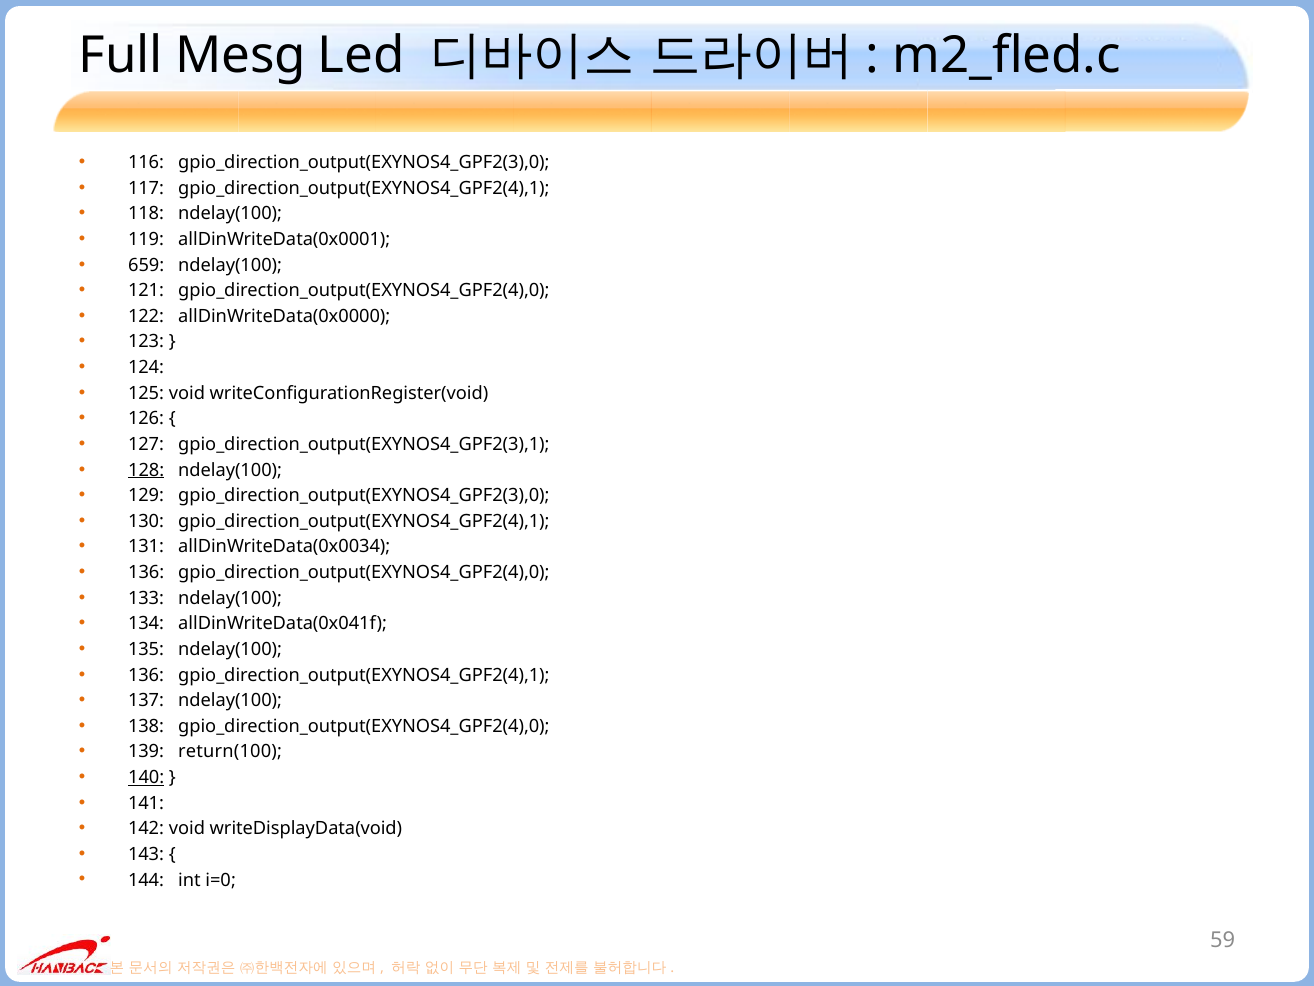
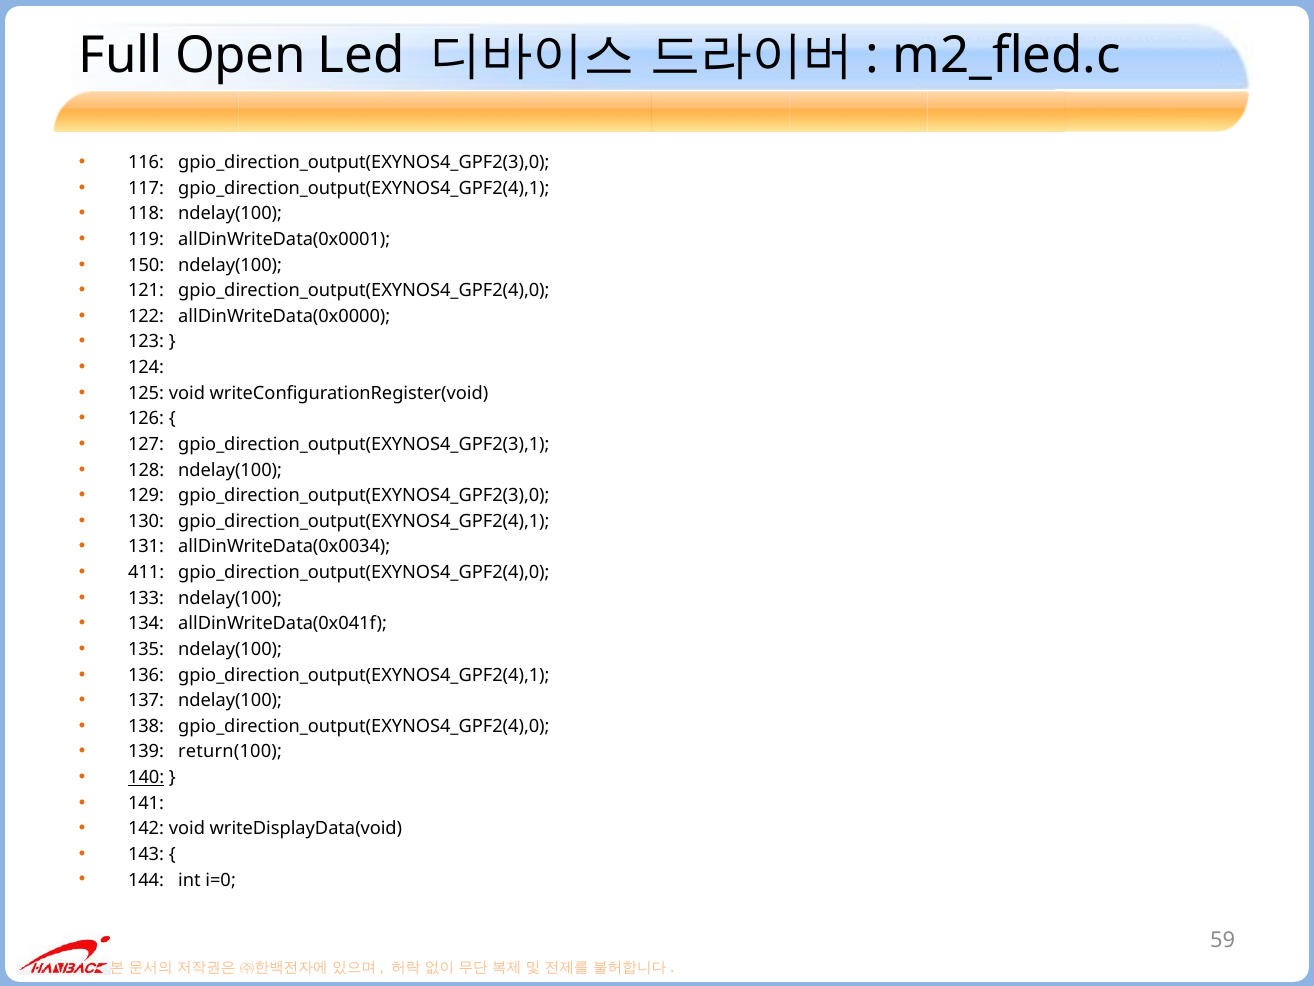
Mesg: Mesg -> Open (241, 56)
659: 659 -> 150 (146, 265)
128 underline: present -> none (146, 470)
136: 136 -> 411 (146, 572)
